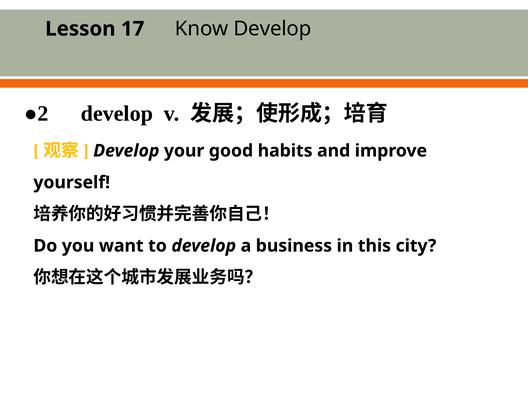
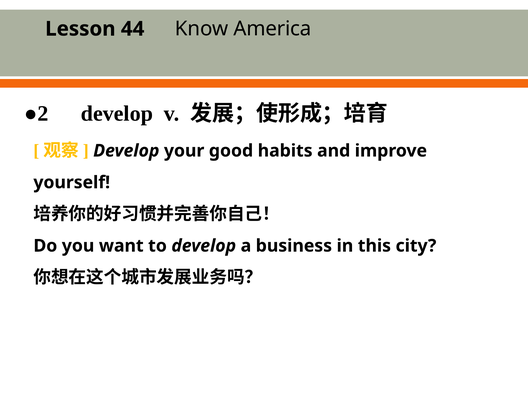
17: 17 -> 44 (133, 29)
Know Develop: Develop -> America (272, 29)
